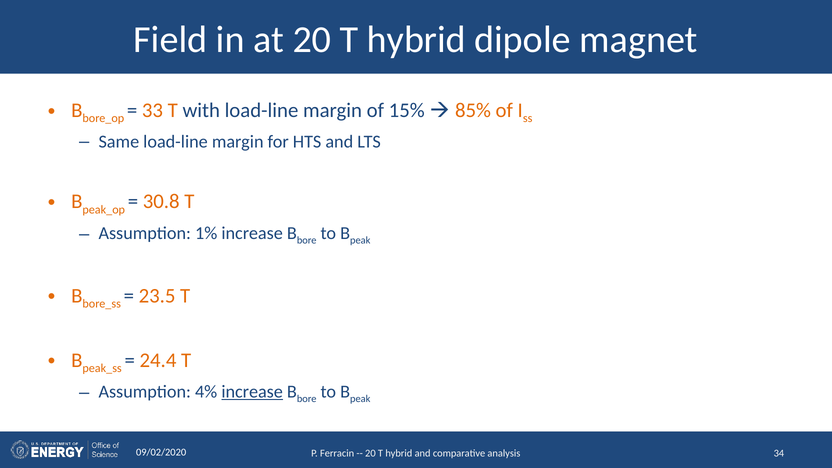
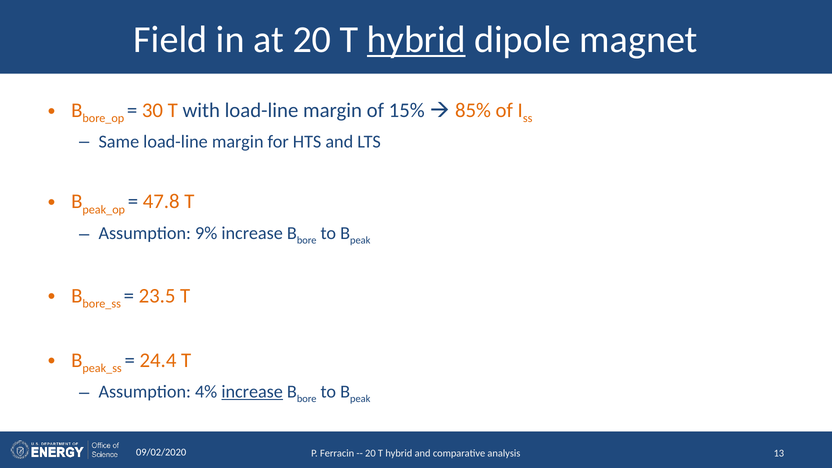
hybrid underline: none -> present (416, 39)
33: 33 -> 30 (152, 110)
30.8: 30.8 -> 47.8 (161, 202)
1%: 1% -> 9% (206, 233)
34: 34 -> 13 (779, 453)
